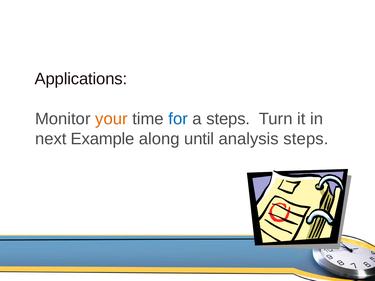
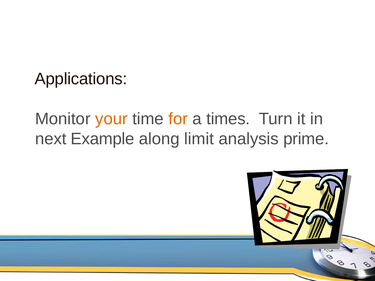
for colour: blue -> orange (178, 119)
a steps: steps -> times (228, 119)
until: until -> limit (199, 139)
analysis steps: steps -> prime (306, 139)
